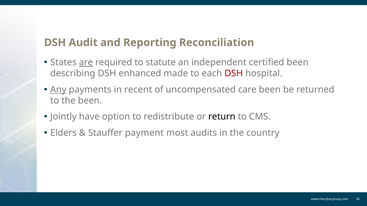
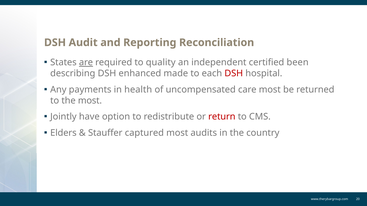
statute: statute -> quality (161, 63)
Any underline: present -> none (58, 90)
recent: recent -> health (138, 90)
care been: been -> most (270, 90)
the been: been -> most (90, 101)
return colour: black -> red (222, 117)
payment: payment -> captured (144, 133)
